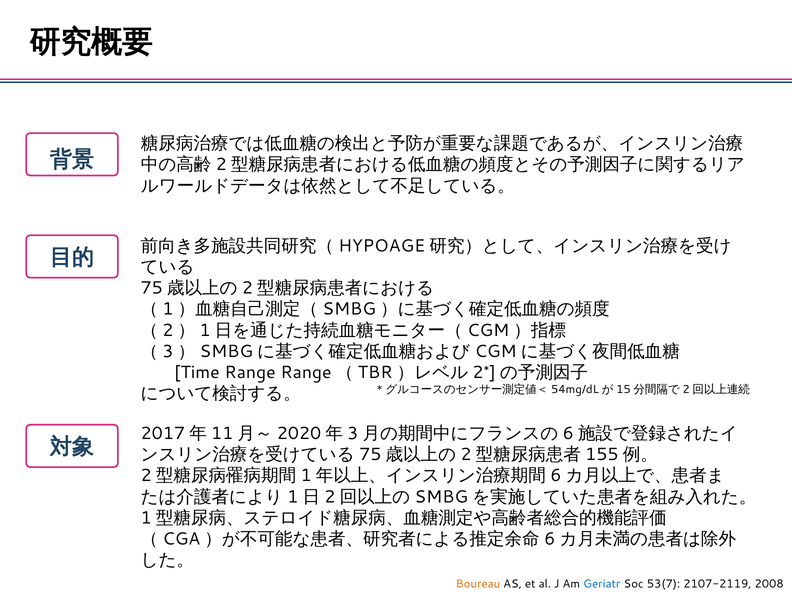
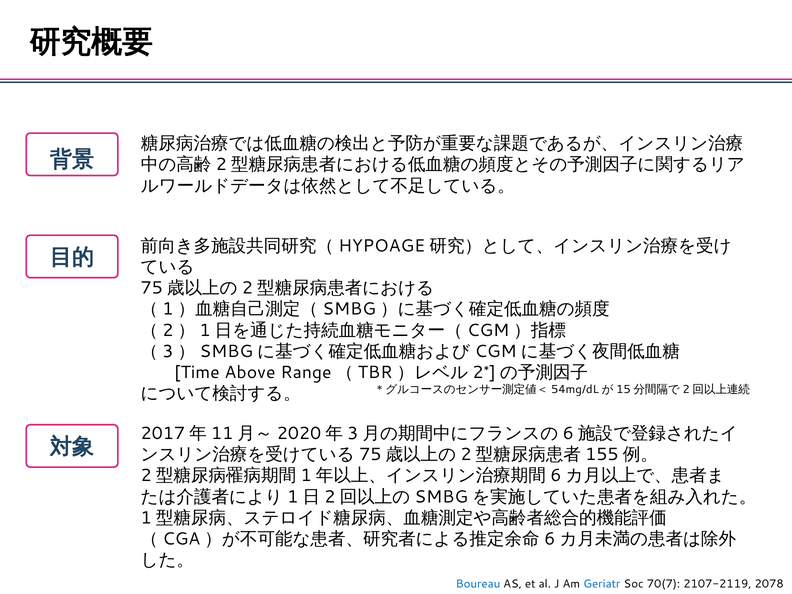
Range: Range -> Above (250, 372)
Boureau colour: orange -> blue (478, 584)
53(7: 53(7 -> 70(7 (663, 584)
2008: 2008 -> 2078 (769, 584)
